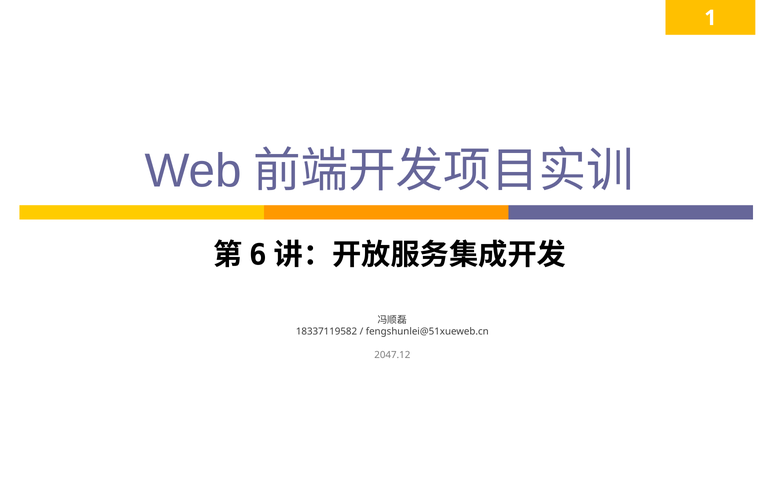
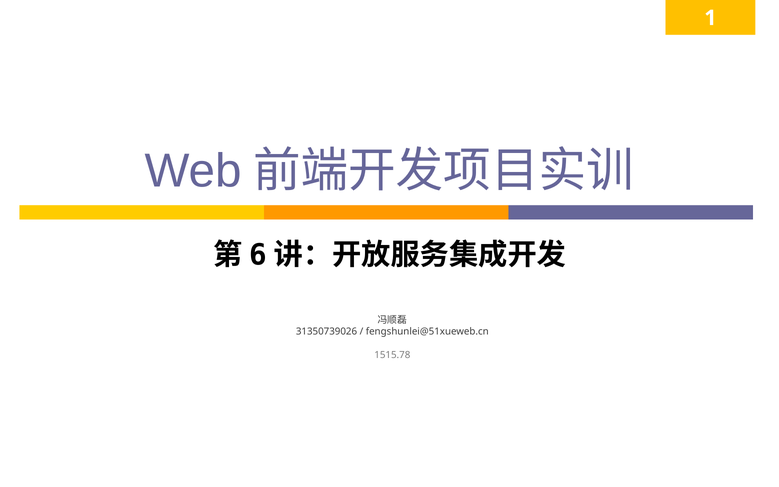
18337119582: 18337119582 -> 31350739026 (327, 332)
2047.12: 2047.12 -> 1515.78 (392, 355)
